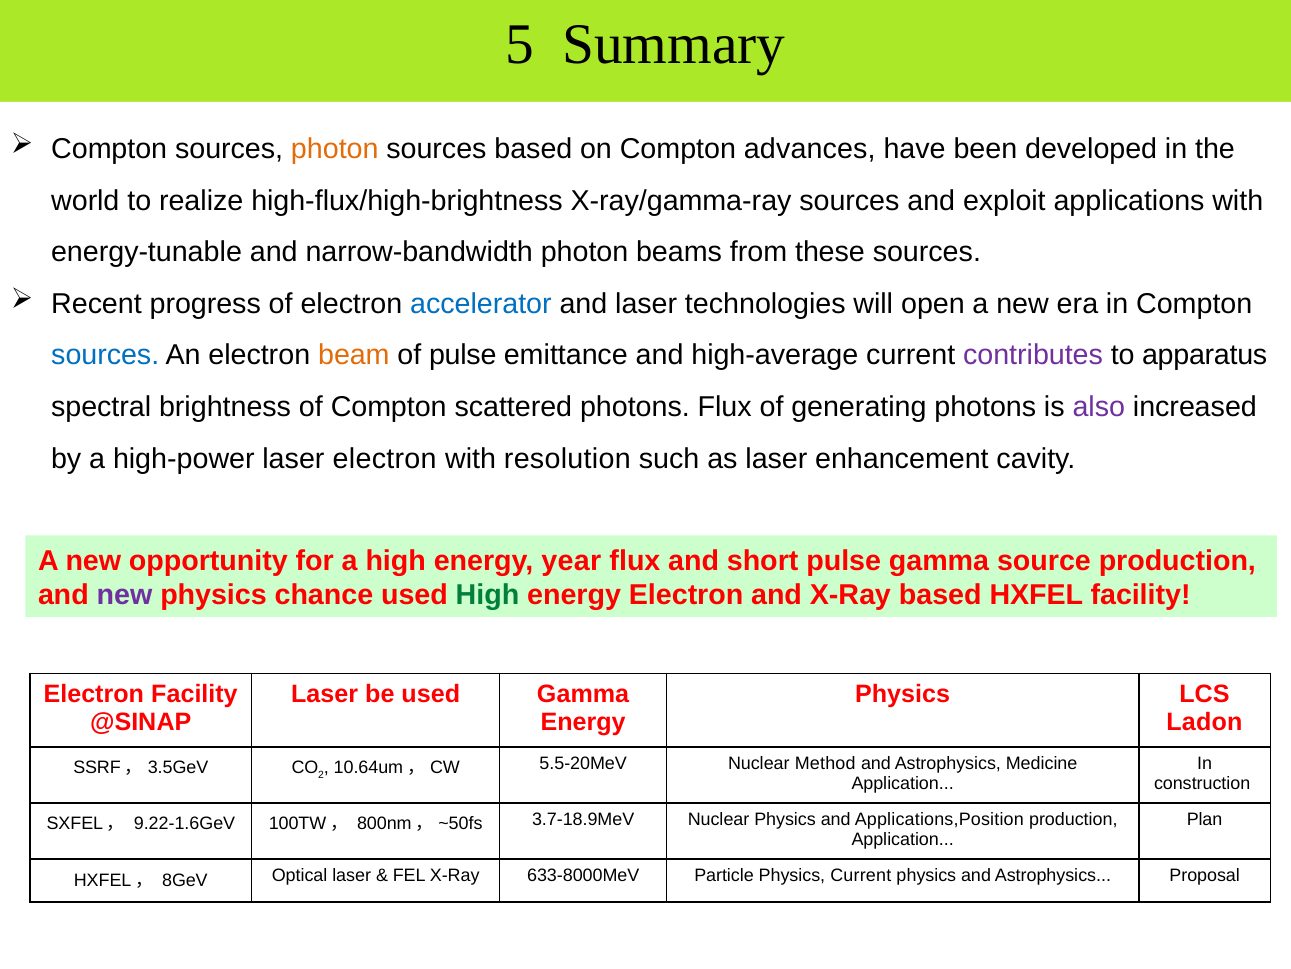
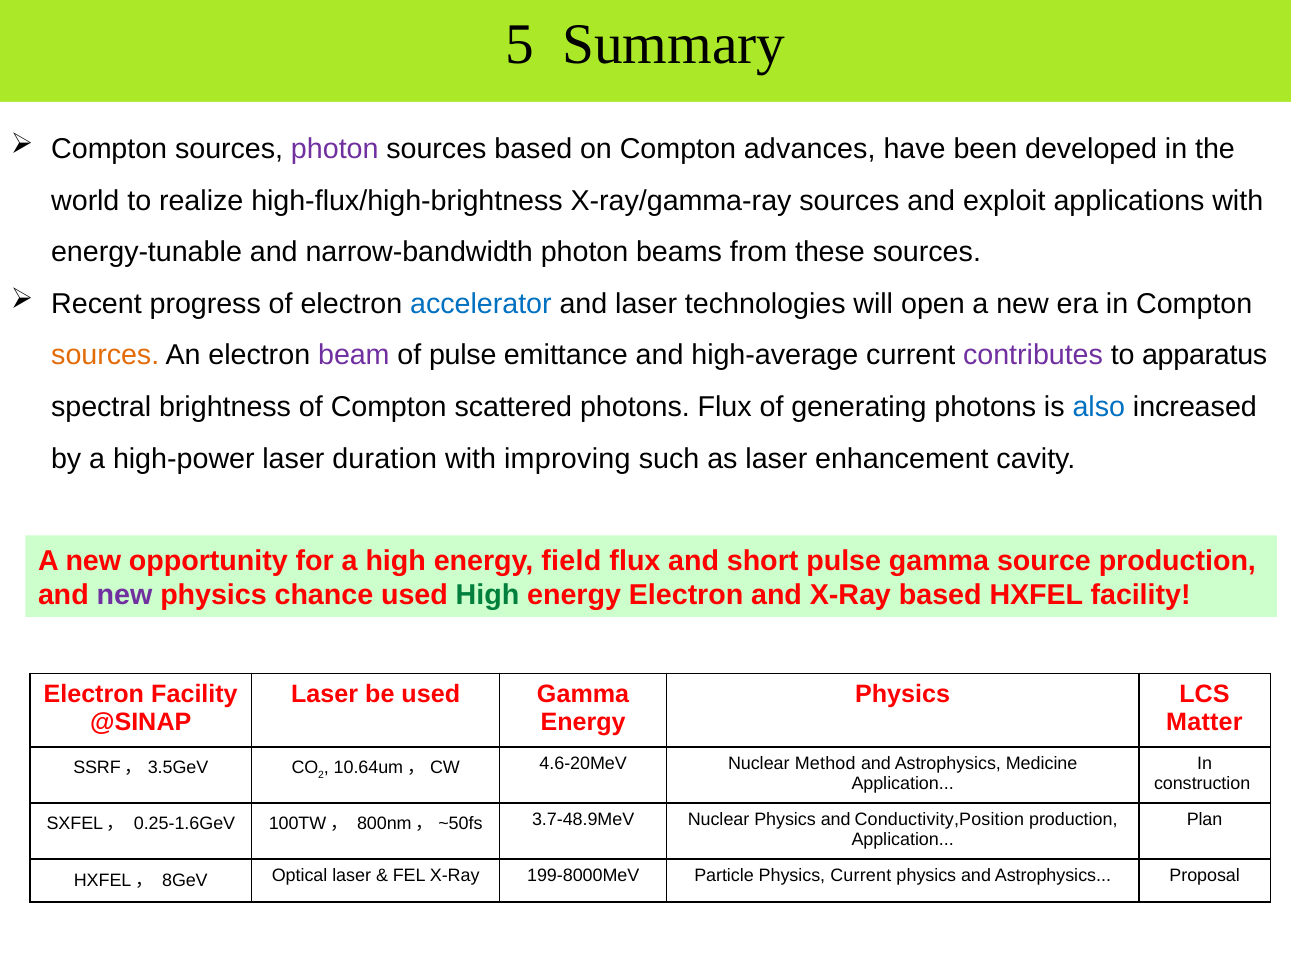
photon colour: orange -> purple (335, 149)
sources colour: blue -> orange (105, 355)
beam colour: orange -> purple (354, 355)
also colour: purple -> blue (1099, 407)
laser electron: electron -> duration (385, 458)
resolution: resolution -> improving (567, 458)
year: year -> field (571, 560)
Ladon: Ladon -> Matter (1204, 722)
5.5-20MeV: 5.5-20MeV -> 4.6-20MeV (583, 763)
9.22-1.6GeV: 9.22-1.6GeV -> 0.25-1.6GeV (184, 823)
3.7-18.9MeV: 3.7-18.9MeV -> 3.7-48.9MeV (583, 819)
Applications,Position: Applications,Position -> Conductivity,Position (939, 819)
633-8000MeV: 633-8000MeV -> 199-8000MeV (583, 875)
